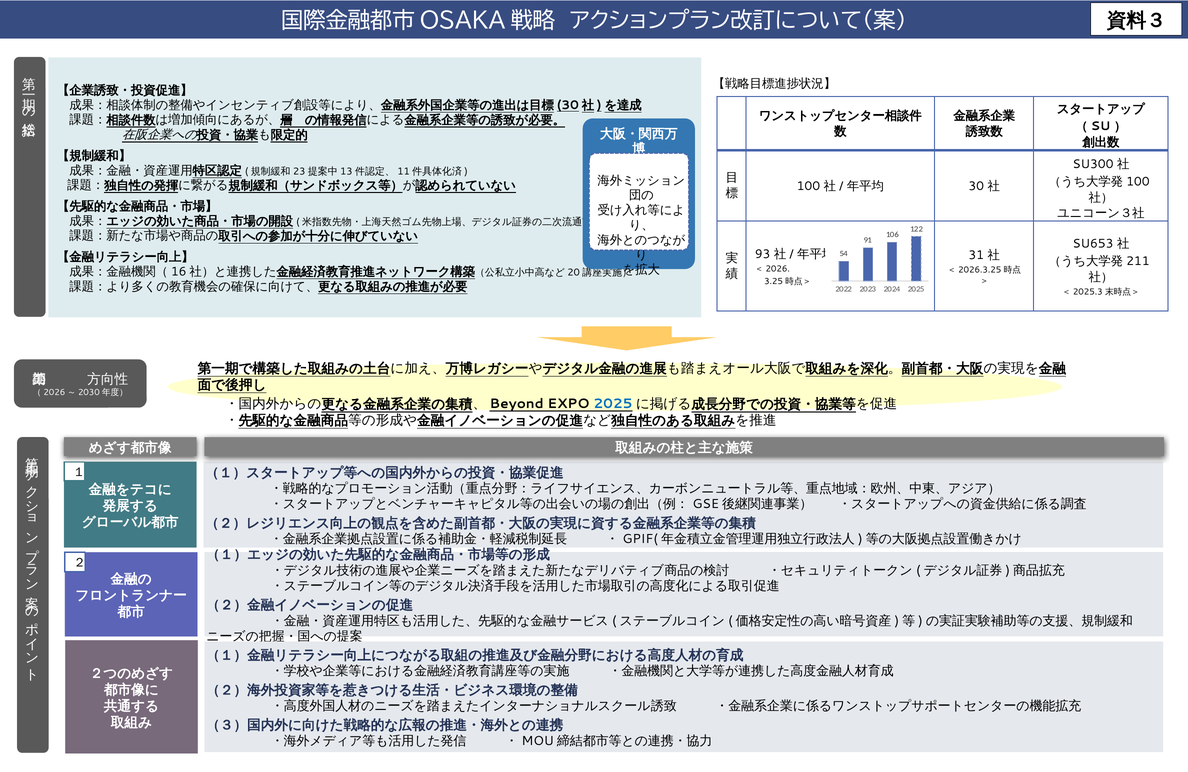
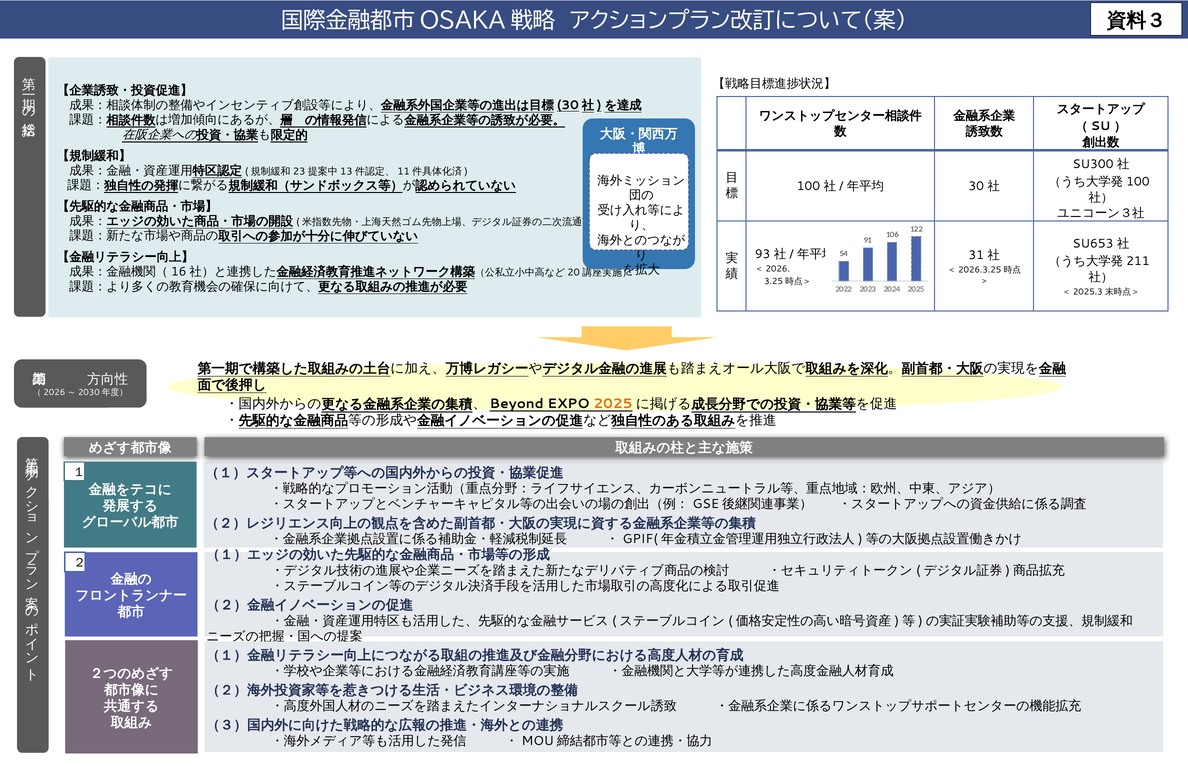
2025 colour: blue -> orange (613, 404)
